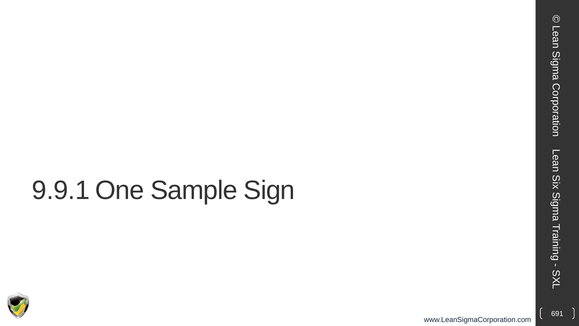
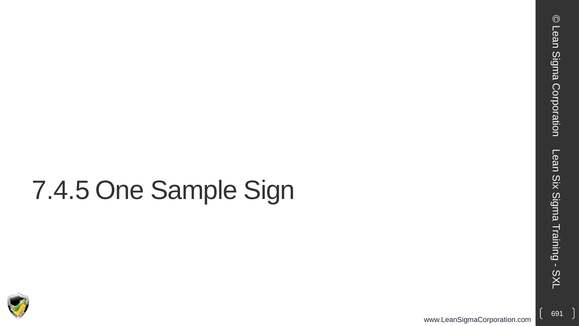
9.9.1: 9.9.1 -> 7.4.5 (61, 190)
